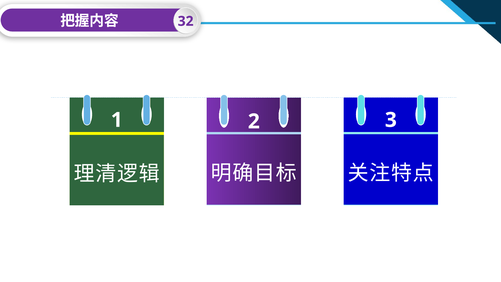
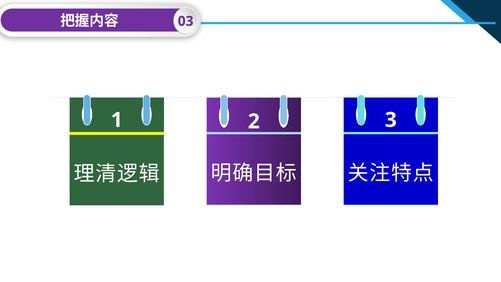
32: 32 -> 03 (186, 21)
